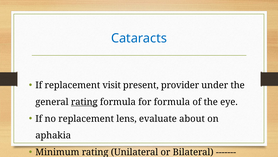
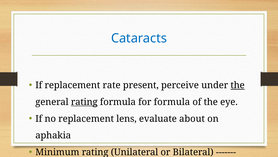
visit: visit -> rate (112, 85)
provider: provider -> perceive (180, 85)
the underline: none -> present (238, 85)
